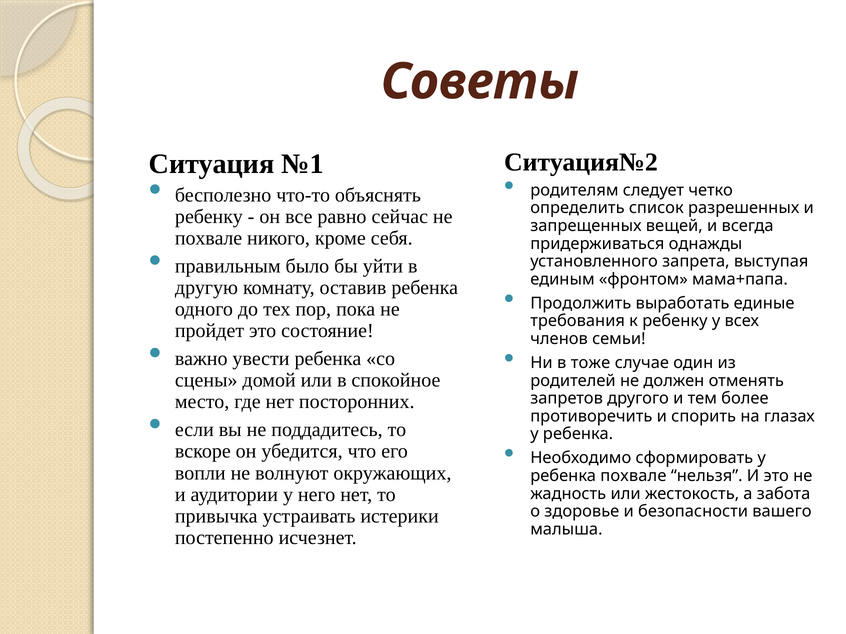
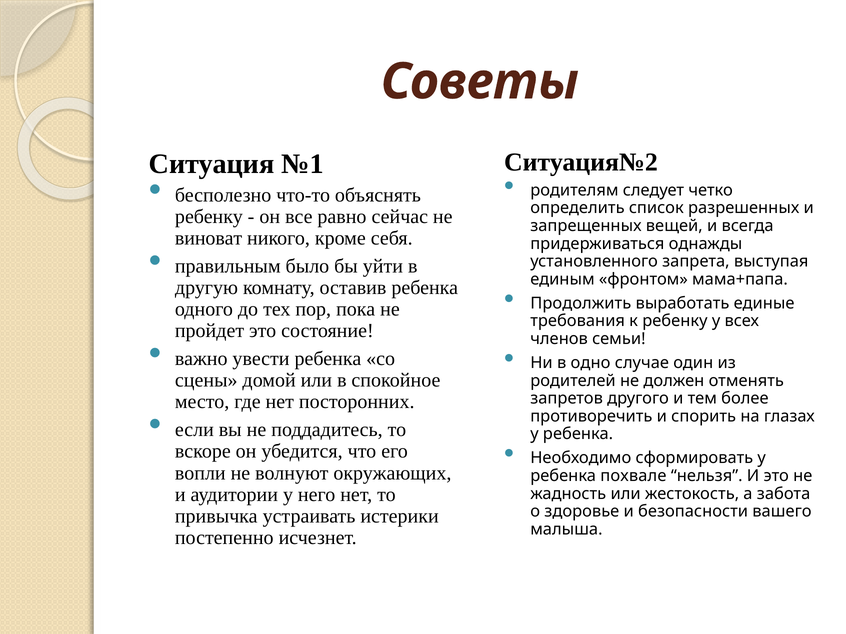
похвале: похвале -> виноват (209, 238)
тоже: тоже -> одно (591, 363)
